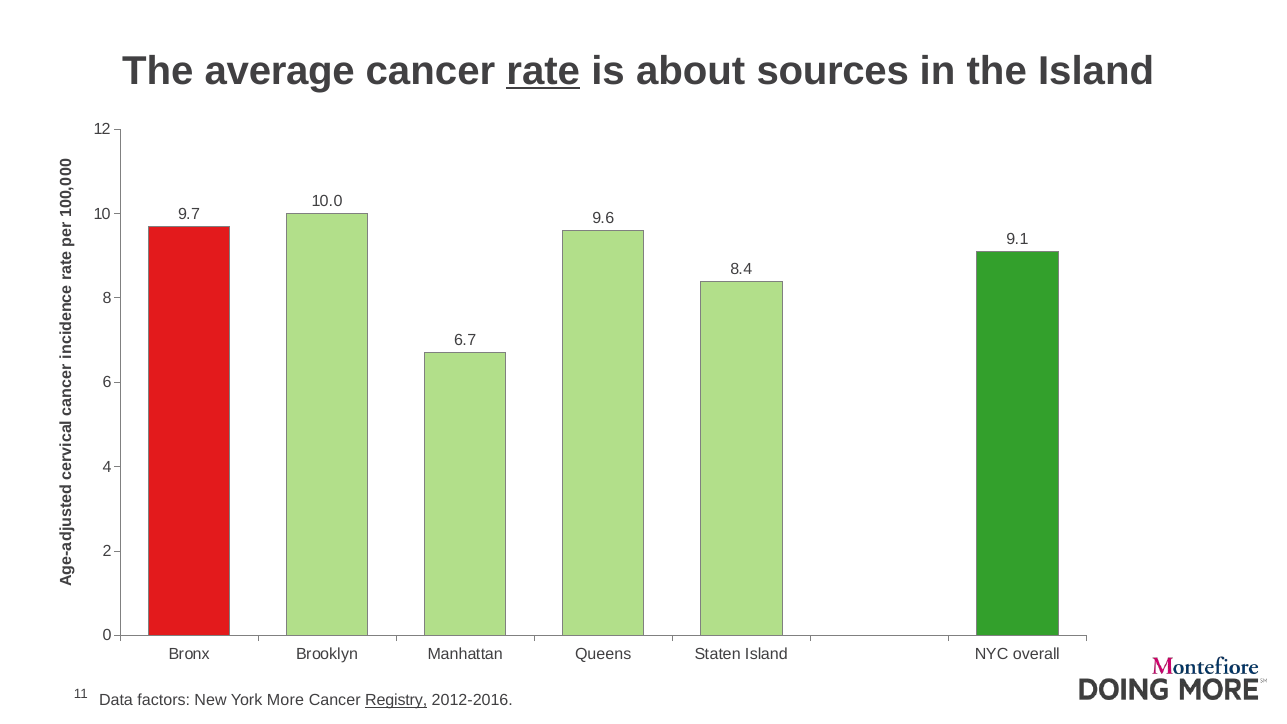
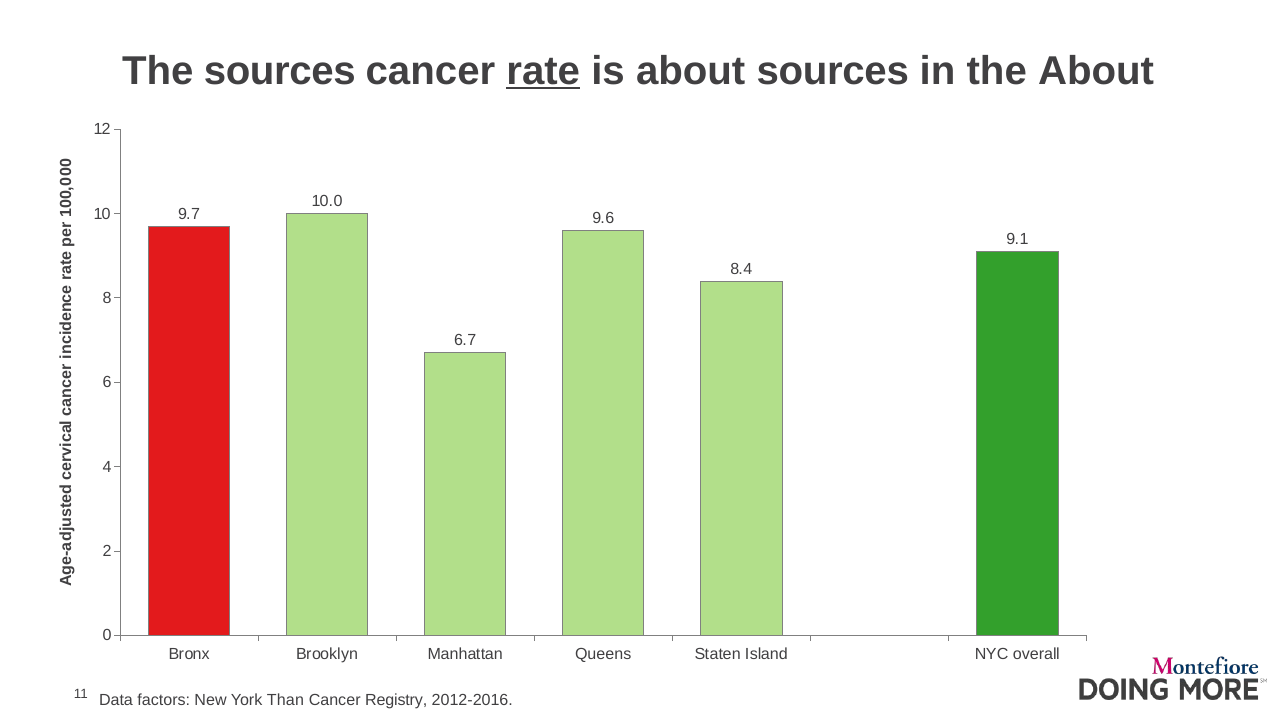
The average: average -> sources (280, 71)
the Island: Island -> About (1096, 71)
More: More -> Than (285, 700)
Registry underline: present -> none (396, 700)
